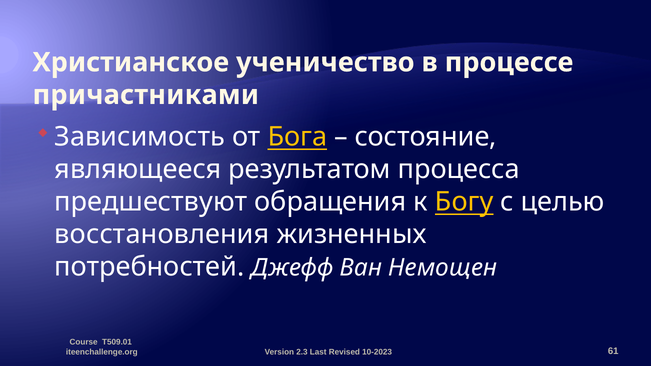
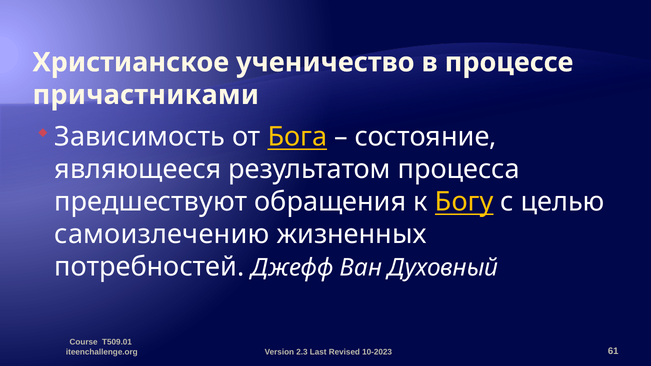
восстановления: восстановления -> самоизлечению (162, 235)
Немощен: Немощен -> Духовный (443, 268)
